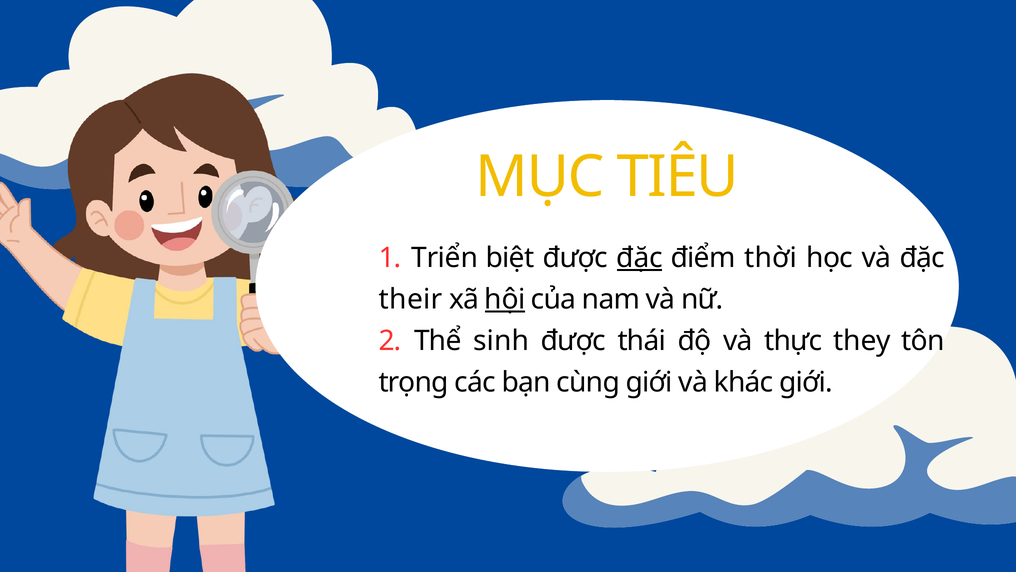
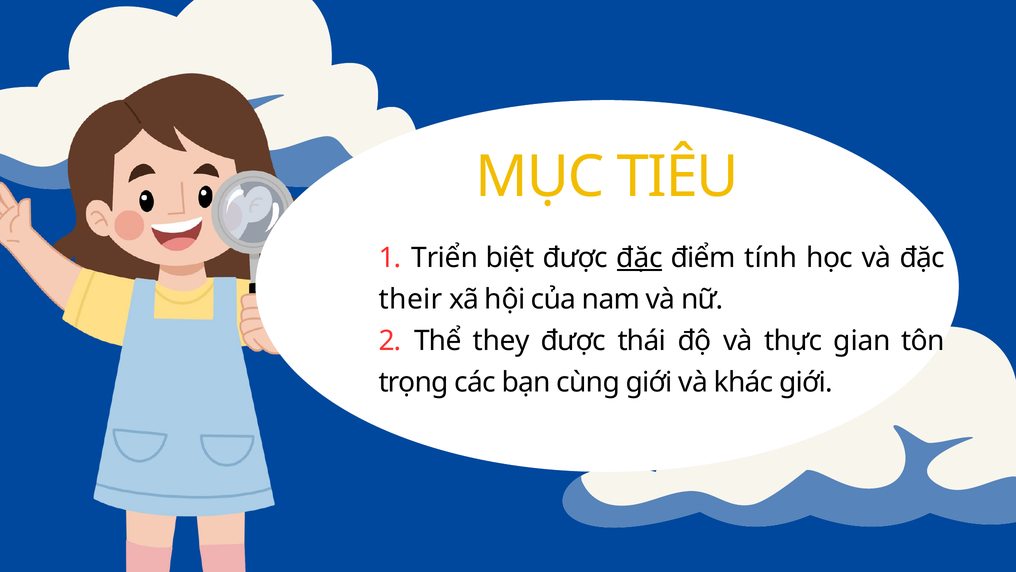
thời: thời -> tính (771, 258)
hội underline: present -> none (505, 299)
sinh: sinh -> they (501, 341)
they: they -> gian (862, 341)
